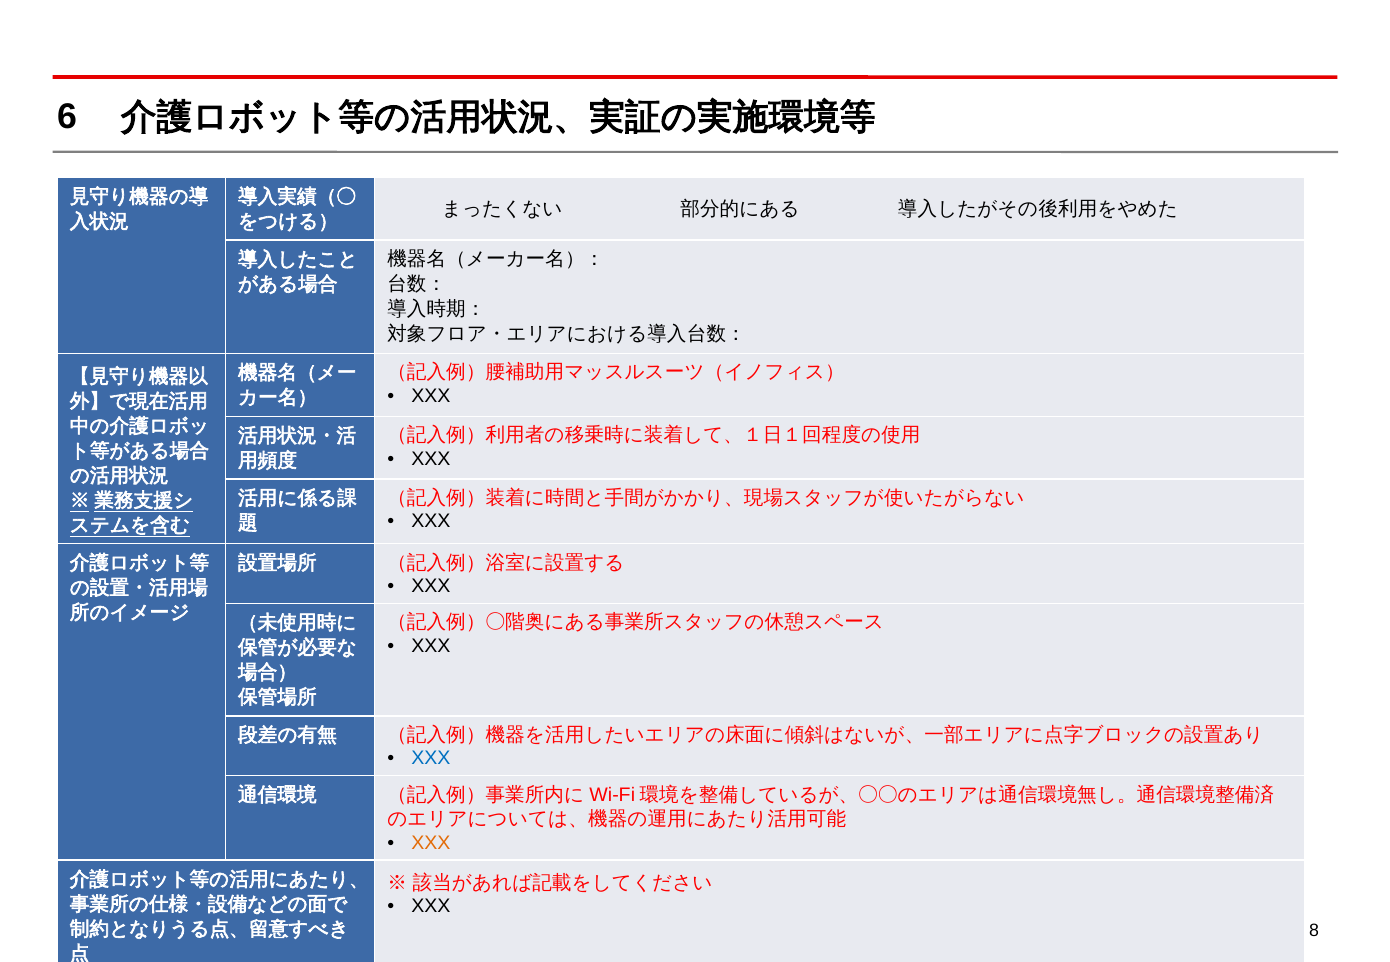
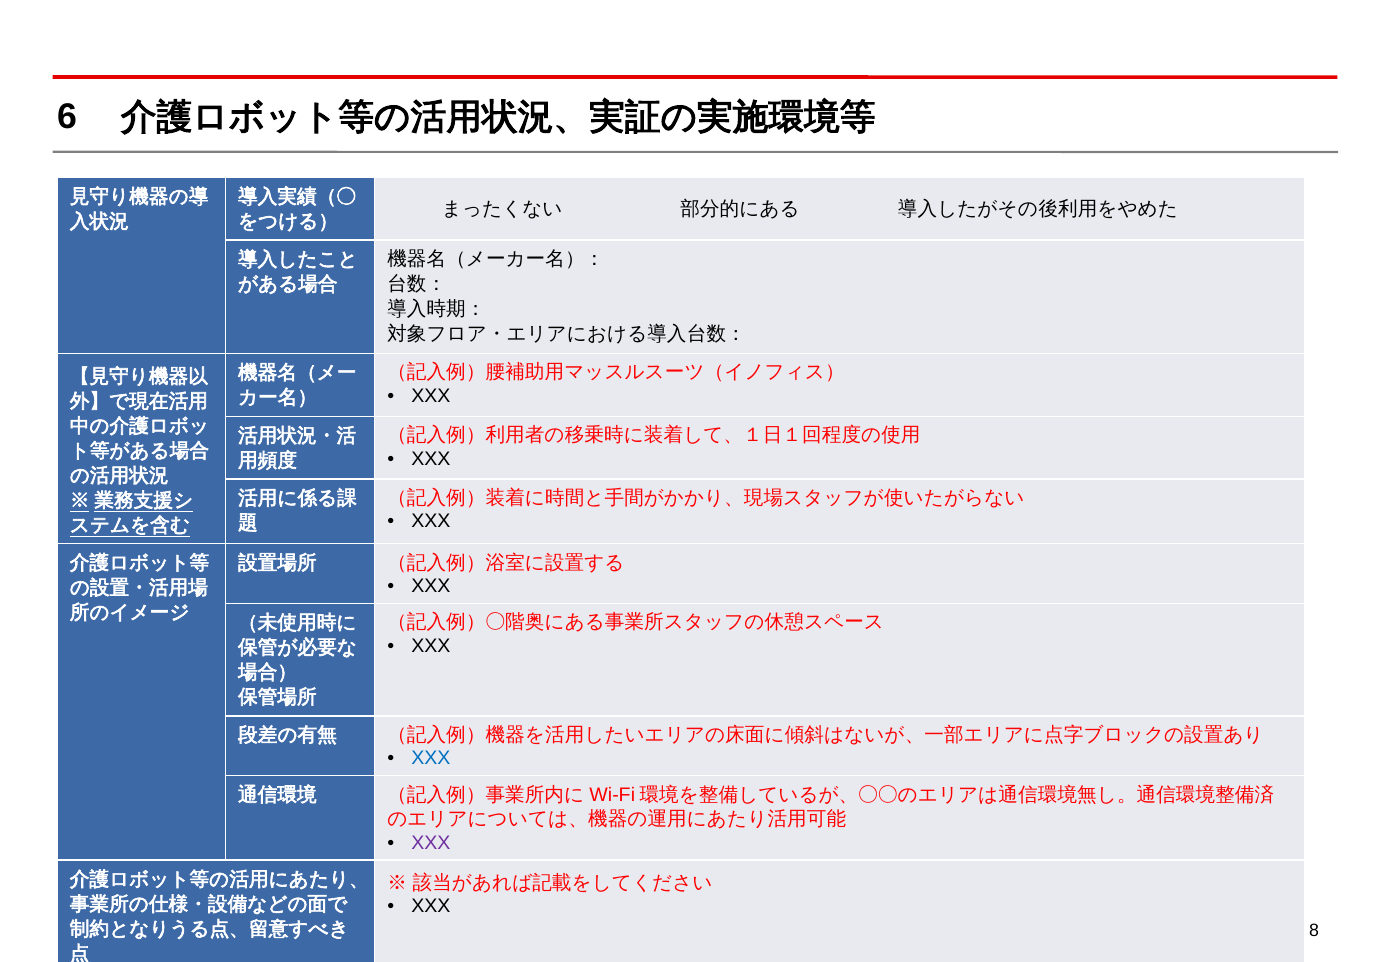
XXX colour: orange -> purple (431, 843)
